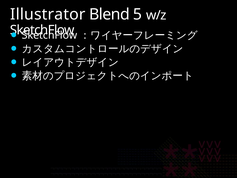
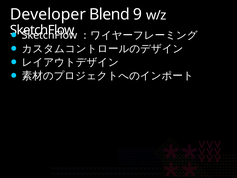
Illustrator: Illustrator -> Developer (48, 14)
5: 5 -> 9 (137, 14)
